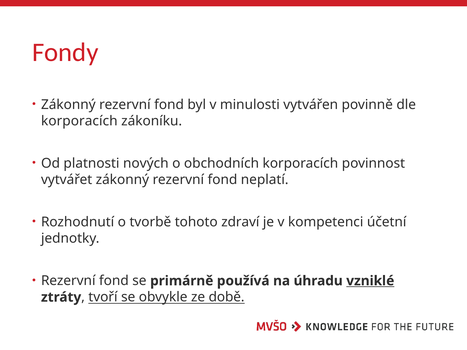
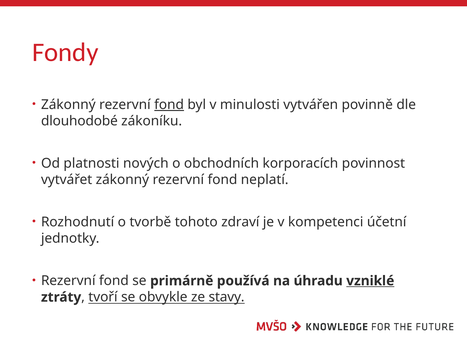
fond underline: none -> present (169, 105)
korporacích: korporacích -> dlouhodobé (79, 121)
době: době -> stavy (227, 297)
